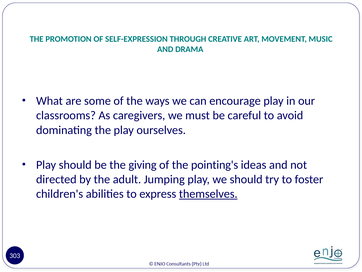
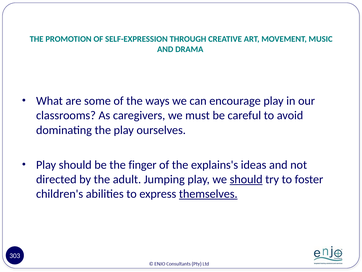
giving: giving -> finger (143, 165)
pointing's: pointing's -> explains's (215, 165)
should underline: none -> present (246, 179)
